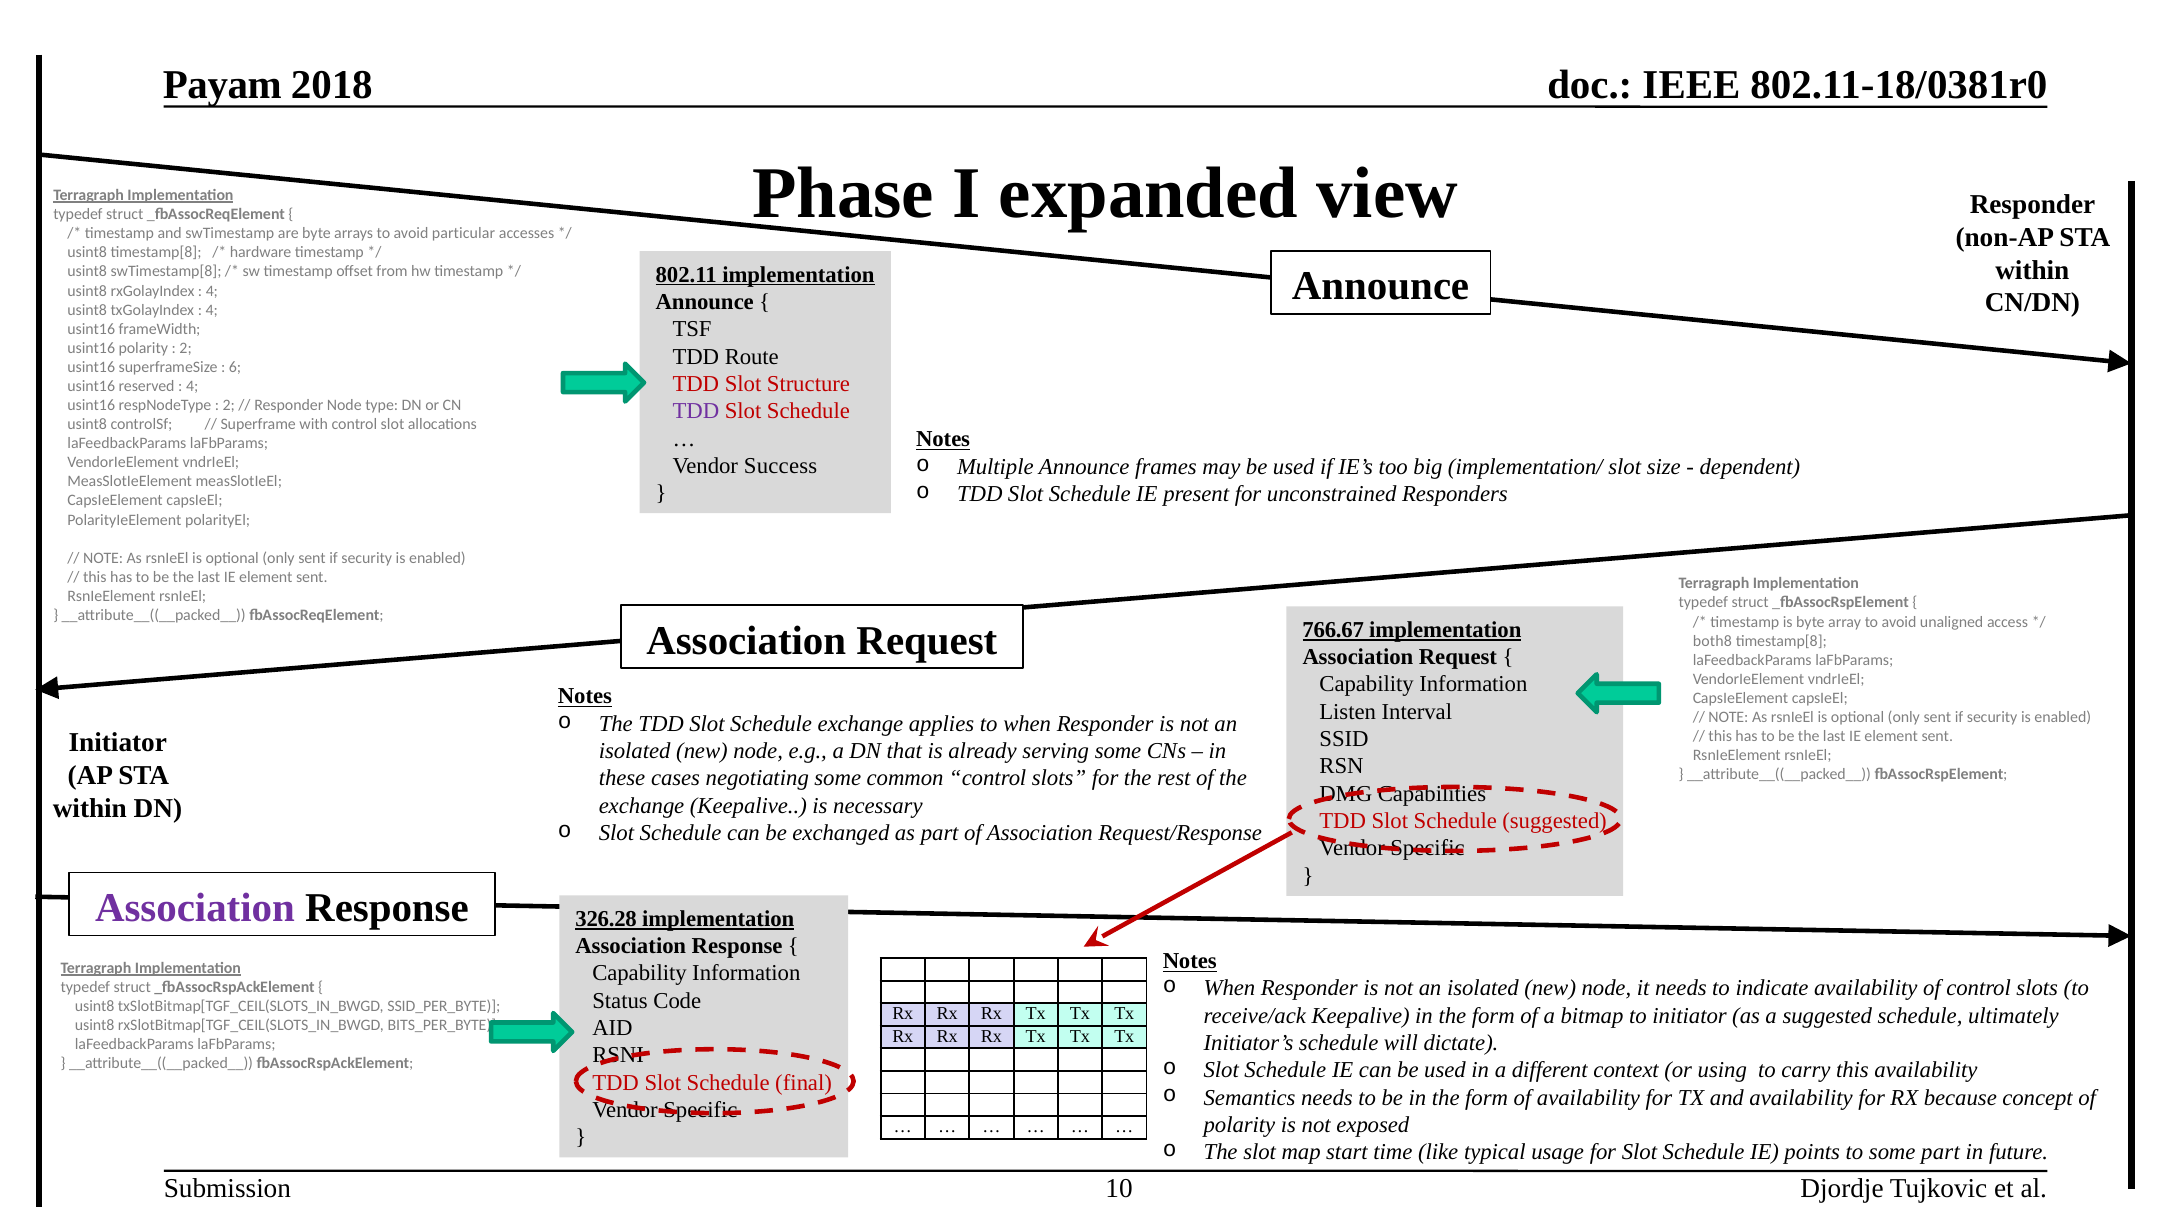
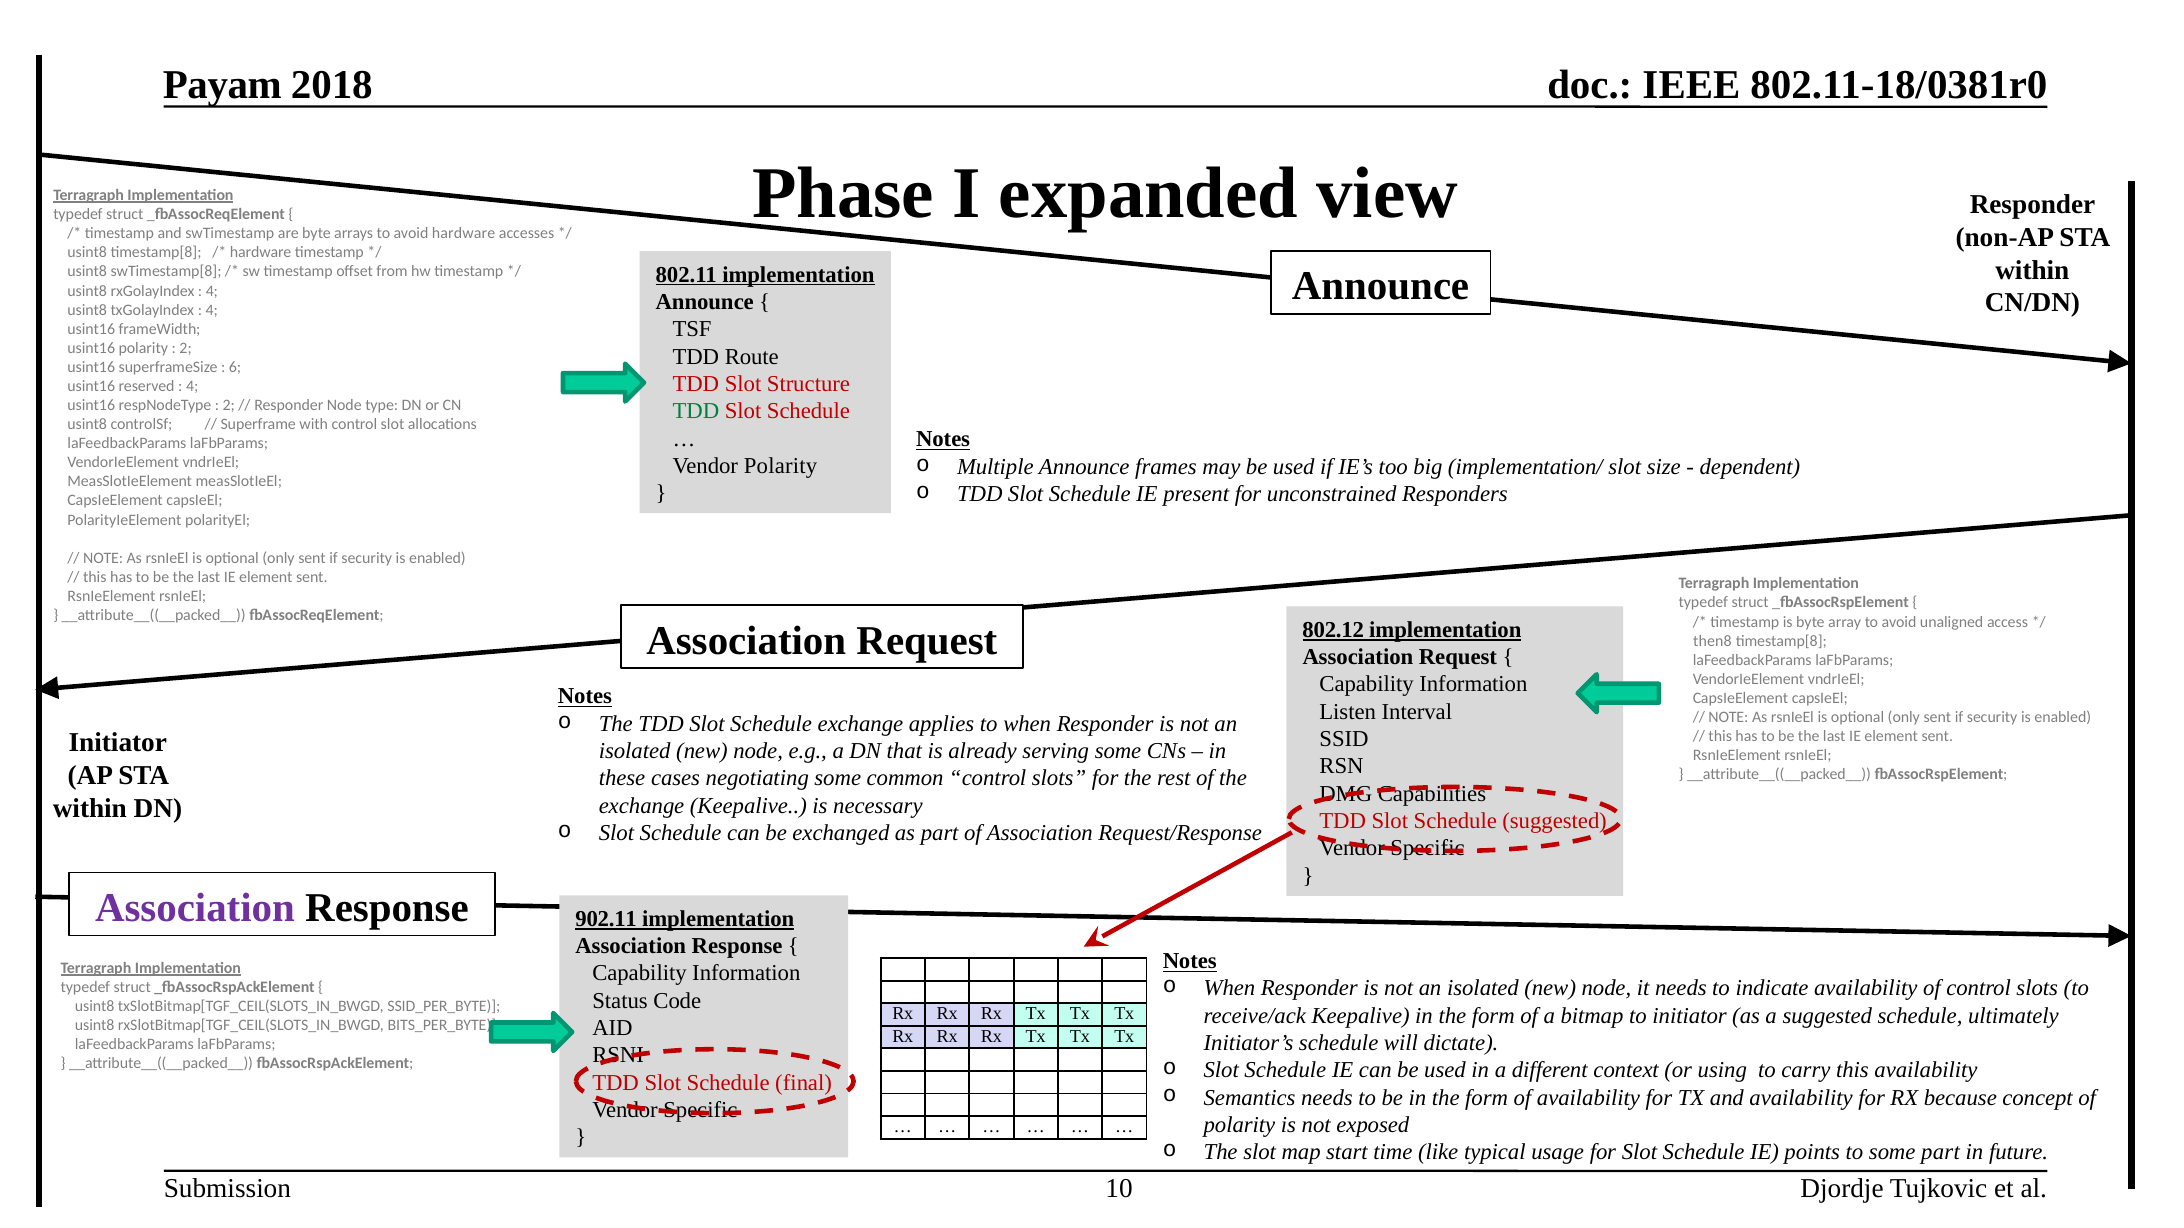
avoid particular: particular -> hardware (464, 234)
TDD colour: purple -> green (696, 411)
Vendor Success: Success -> Polarity (781, 466)
766.67: 766.67 -> 802.12 (1333, 630)
both8: both8 -> then8 (1712, 641)
326.28: 326.28 -> 902.11 (606, 919)
